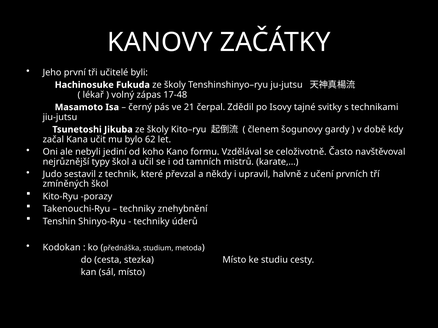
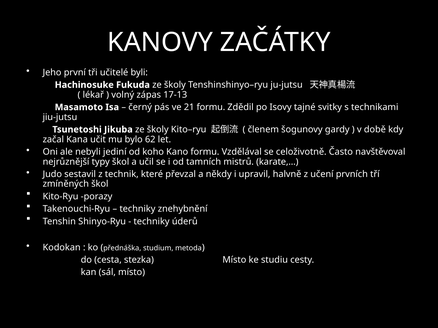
17-48: 17-48 -> 17-13 (175, 95)
21 čerpal: čerpal -> formu (211, 107)
